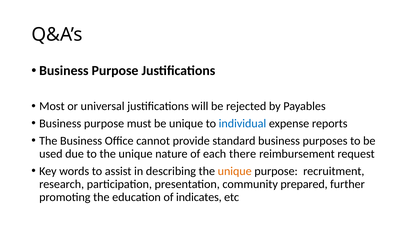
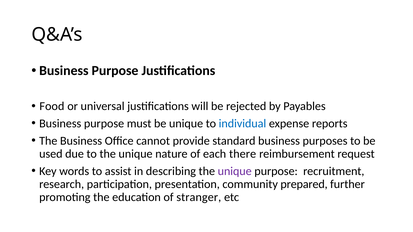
Most: Most -> Food (52, 106)
unique colour: orange -> purple (235, 171)
indicates: indicates -> stranger (199, 197)
